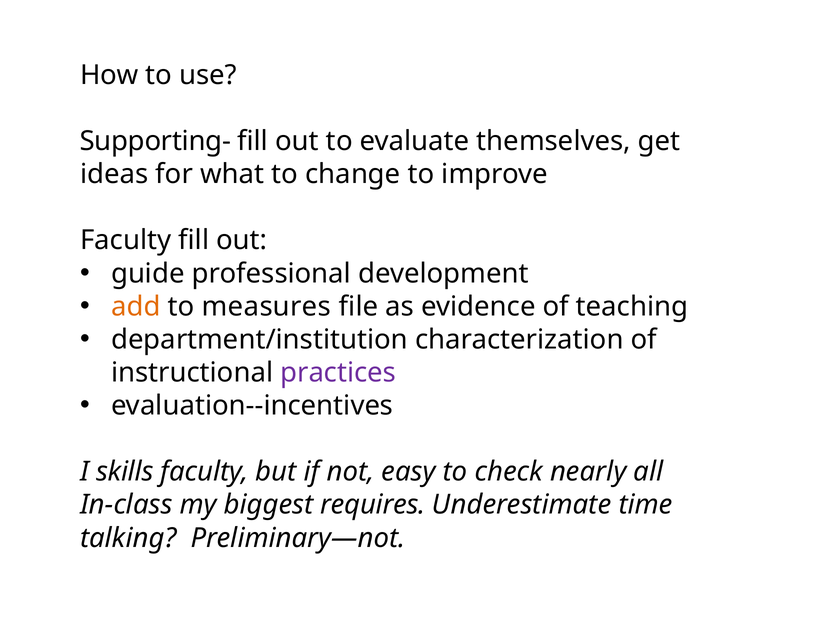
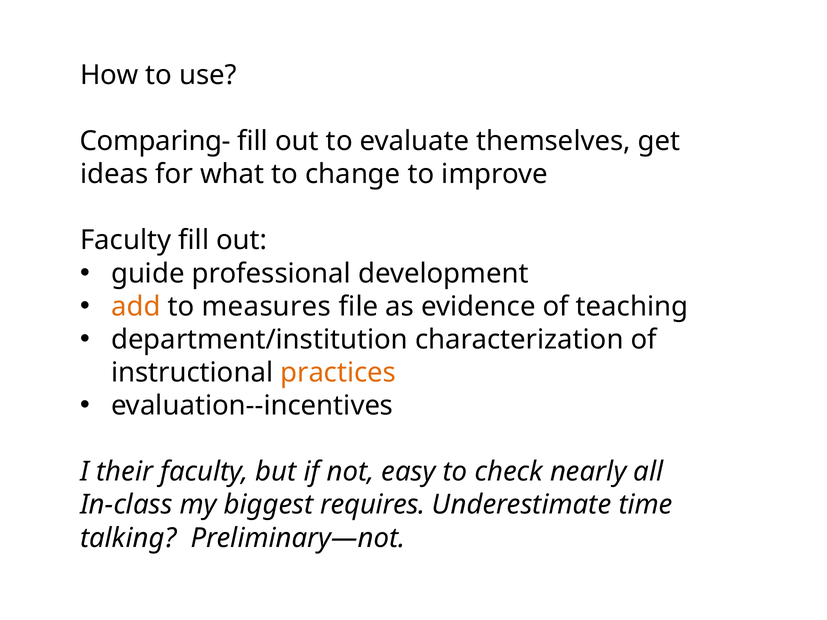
Supporting-: Supporting- -> Comparing- (155, 141)
practices colour: purple -> orange (338, 373)
skills: skills -> their (125, 472)
